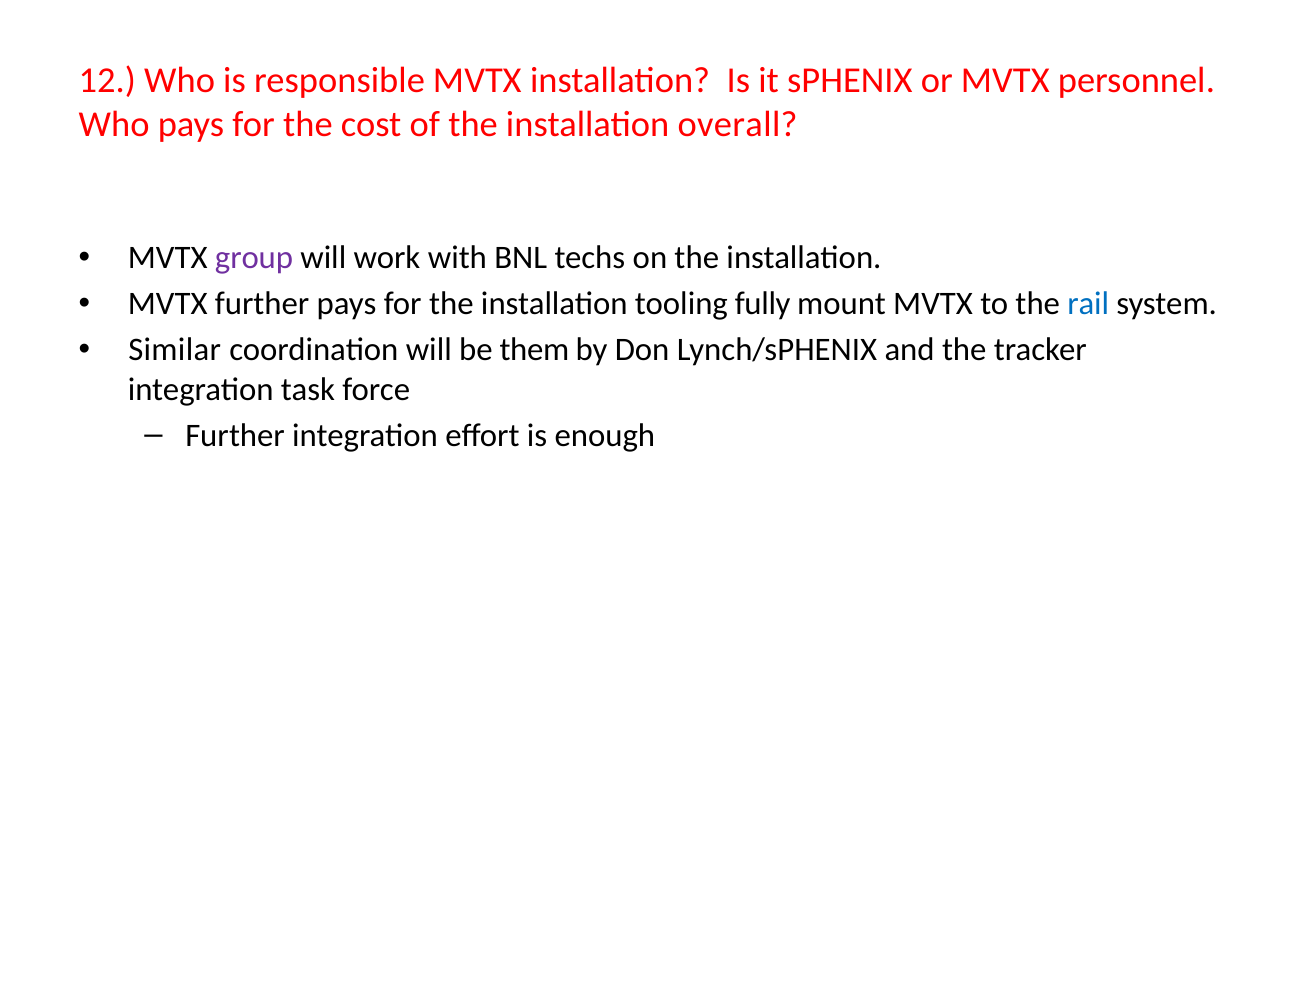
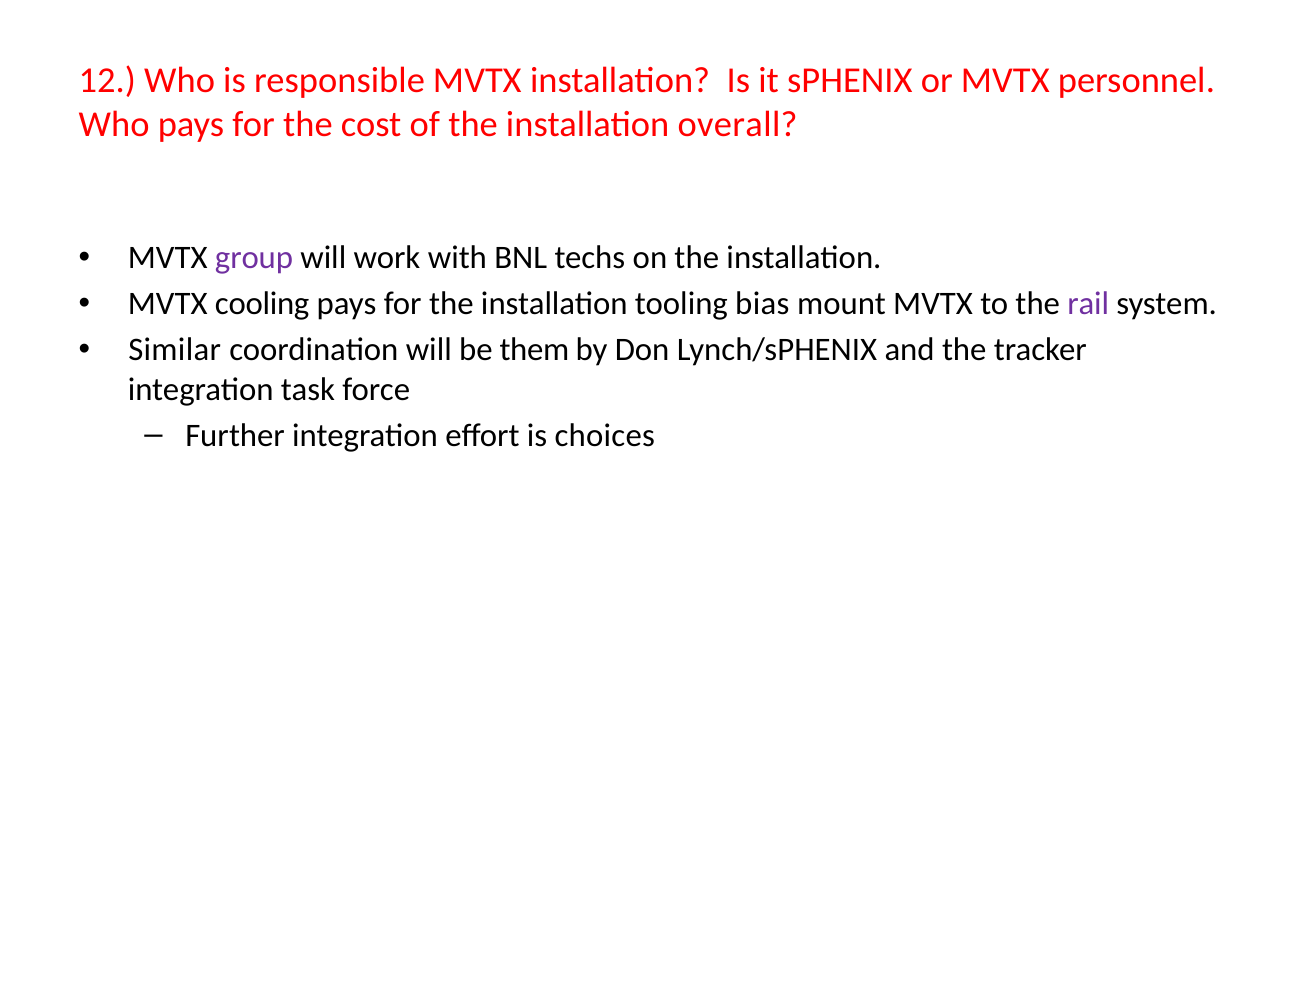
MVTX further: further -> cooling (262, 304)
fully: fully -> bias (762, 304)
rail colour: blue -> purple (1088, 304)
enough: enough -> choices (605, 435)
